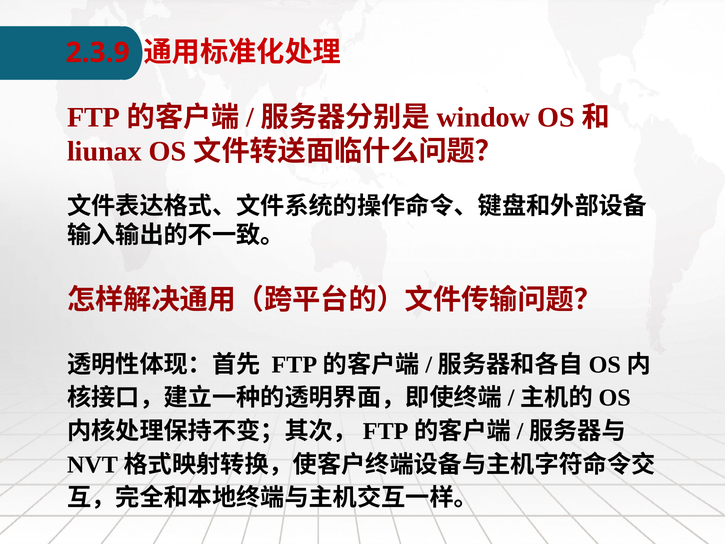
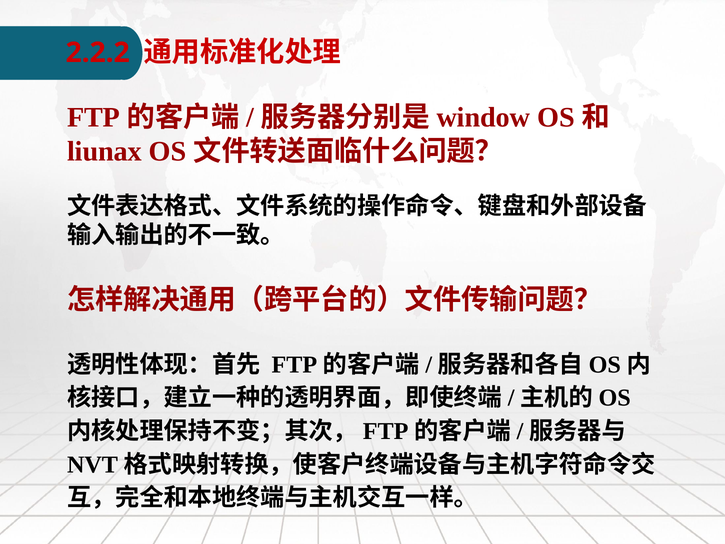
2.3.9: 2.3.9 -> 2.2.2 (98, 53)
